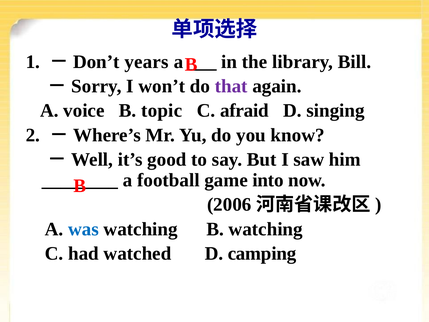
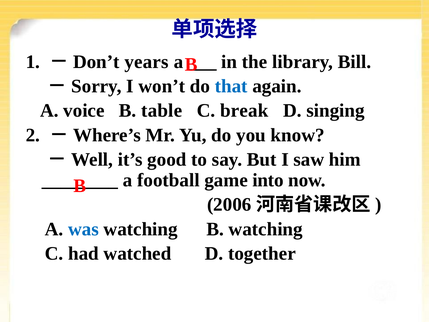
that colour: purple -> blue (231, 86)
topic: topic -> table (162, 111)
afraid: afraid -> break (244, 111)
camping: camping -> together (262, 253)
